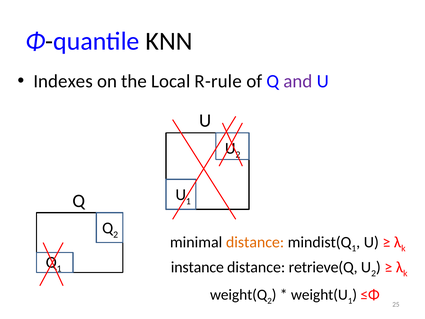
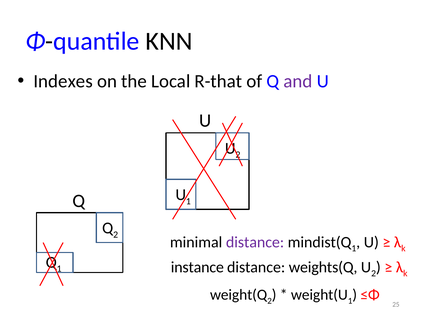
R-rule: R-rule -> R-that (218, 81)
distance colour: orange -> purple (255, 242)
retrieve(Q: retrieve(Q -> weights(Q (323, 267)
